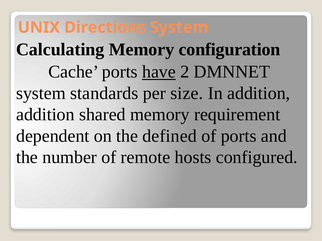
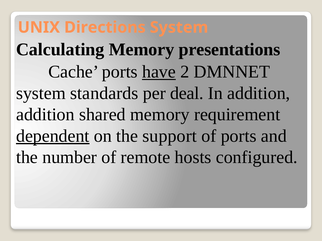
configuration: configuration -> presentations (229, 50)
size: size -> deal (187, 93)
dependent underline: none -> present (53, 136)
defined: defined -> support (170, 136)
